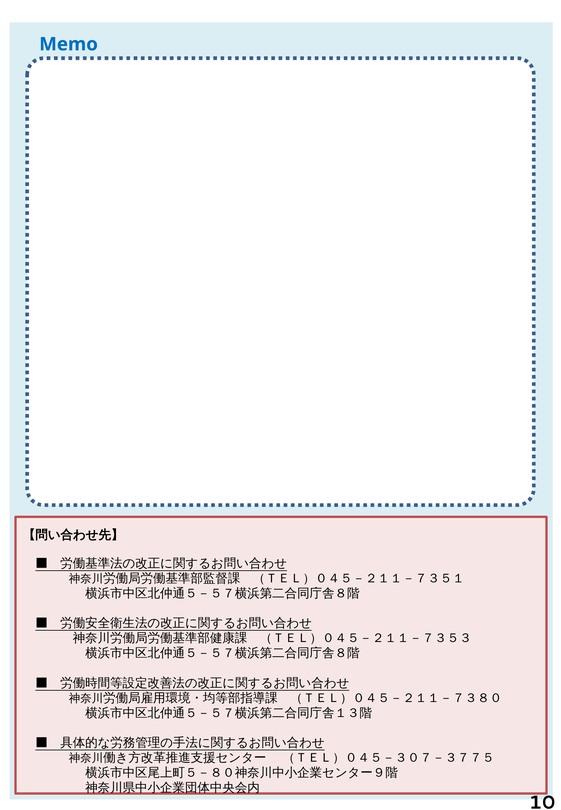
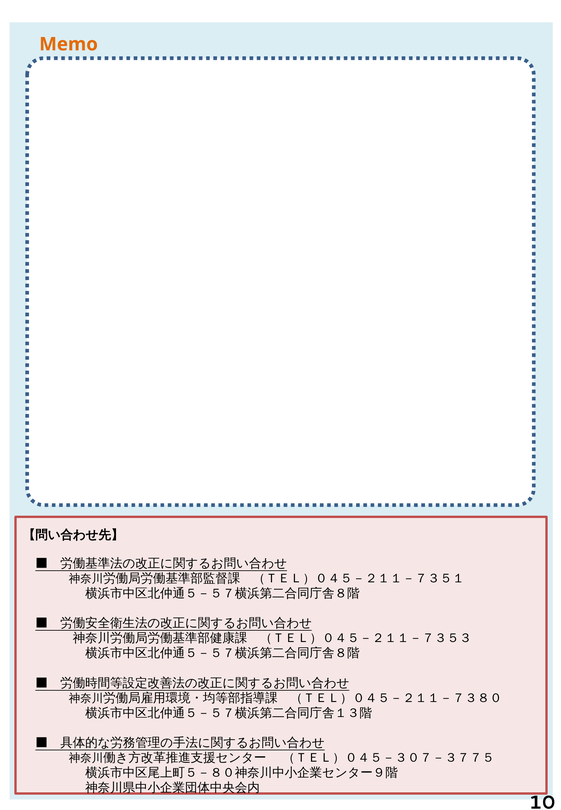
Memo colour: blue -> orange (69, 44)
